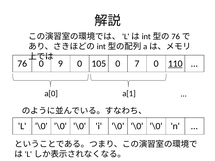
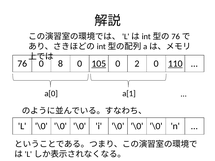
9: 9 -> 8 (61, 64)
105 underline: none -> present (99, 64)
7: 7 -> 2 (137, 64)
